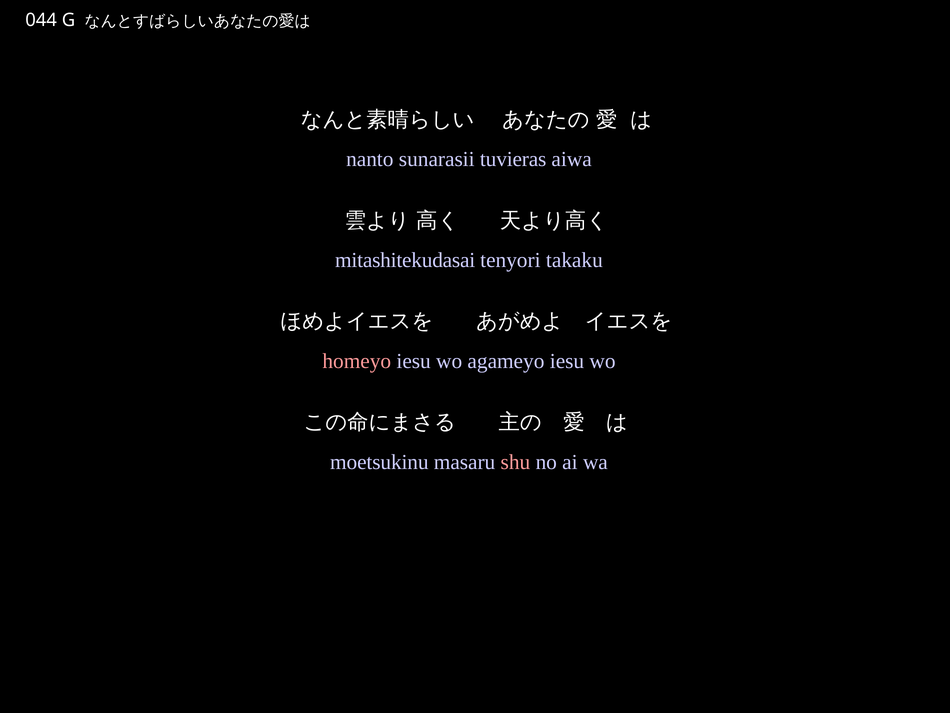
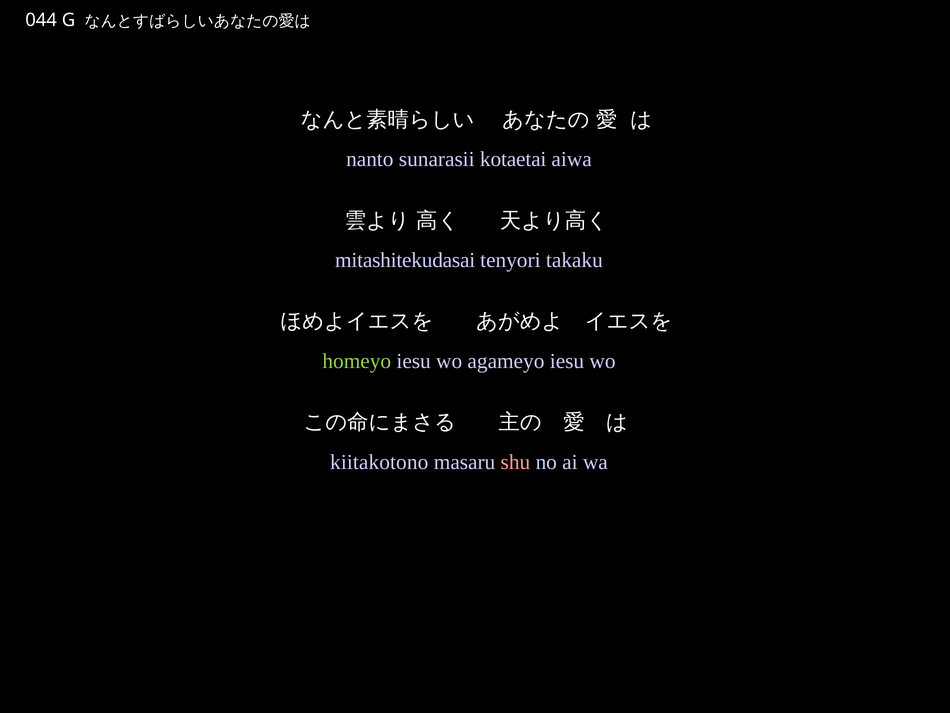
tuvieras: tuvieras -> kotaetai (513, 159)
homeyo colour: pink -> light green (357, 361)
moetsukinu: moetsukinu -> kiitakotono (379, 462)
